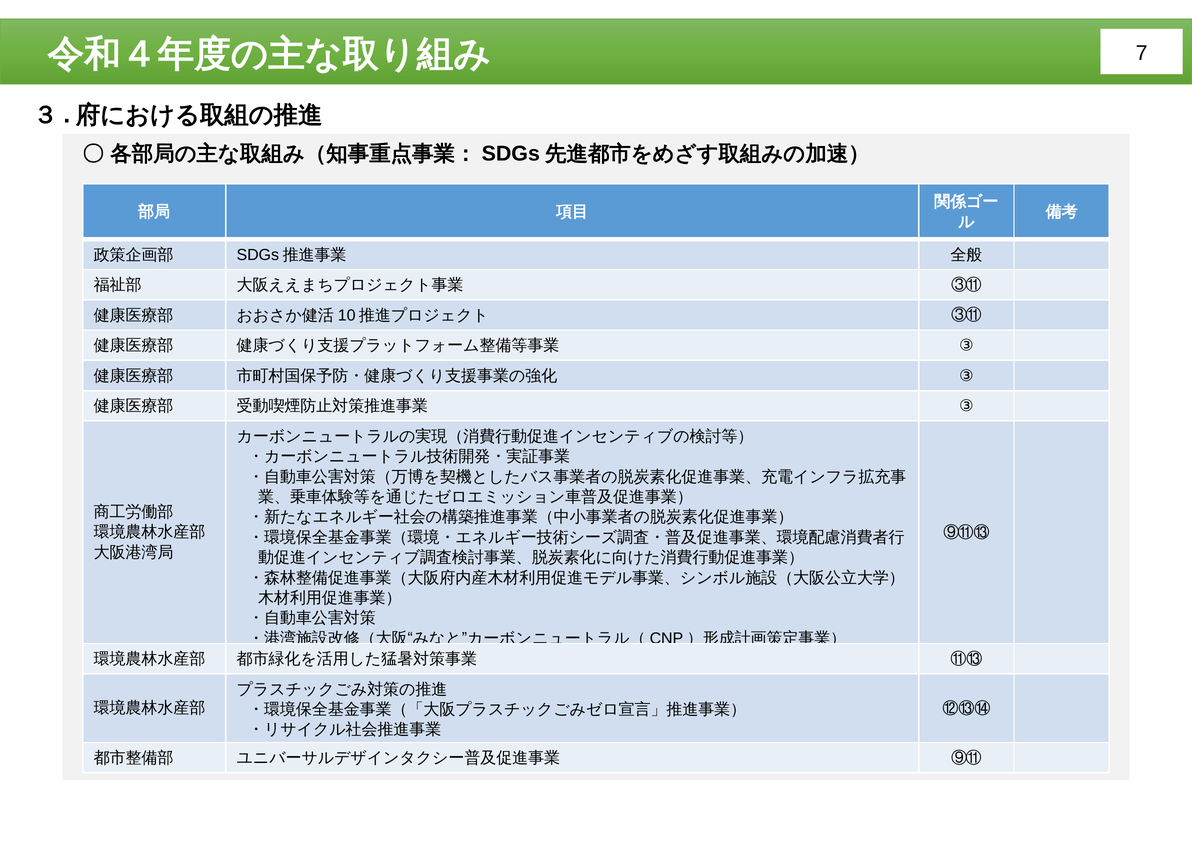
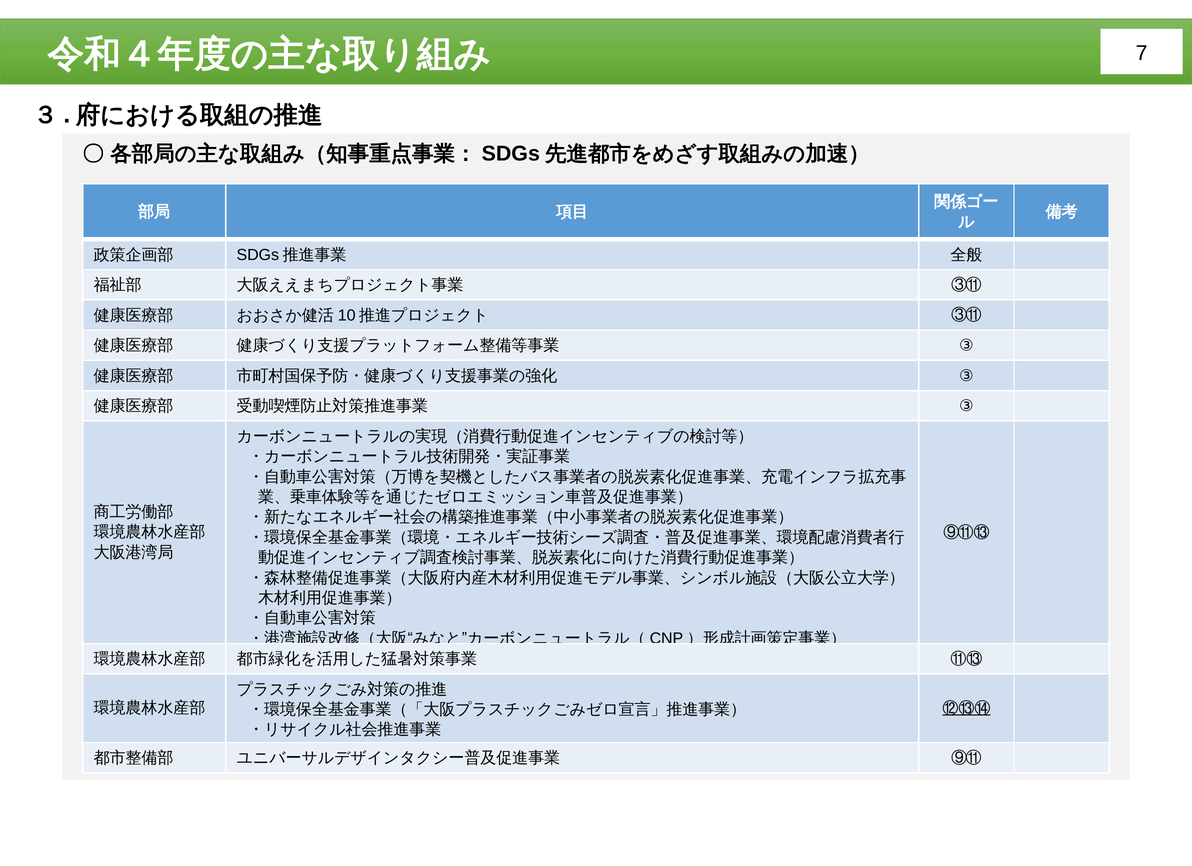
⑫⑬⑭ underline: none -> present (966, 709)
